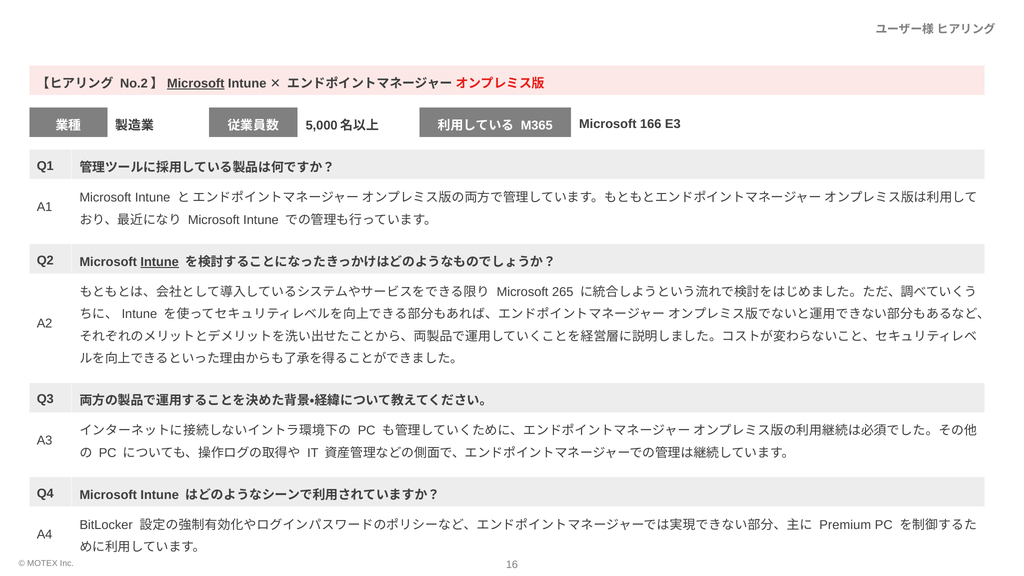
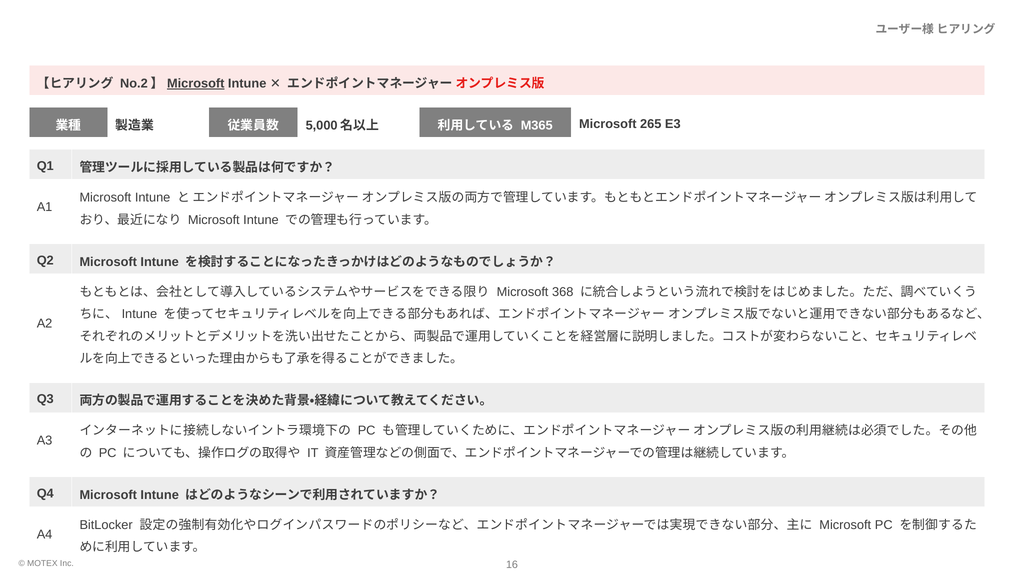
166: 166 -> 265 (651, 124)
Intune underline: present -> none (160, 262)
265: 265 -> 368 (563, 292)
Premium: Premium -> Microsoft (845, 525)
